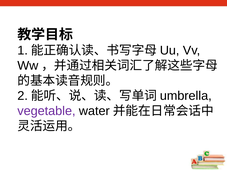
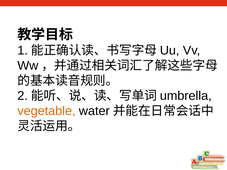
vegetable colour: purple -> orange (46, 111)
